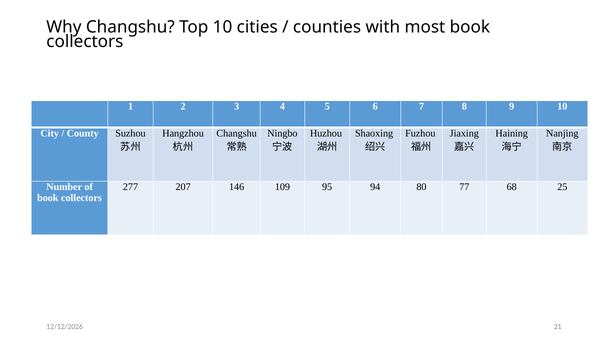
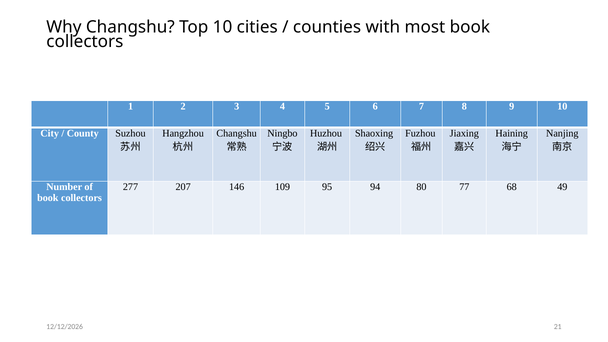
25: 25 -> 49 (562, 187)
